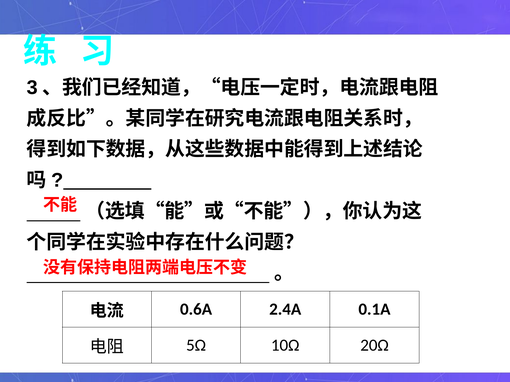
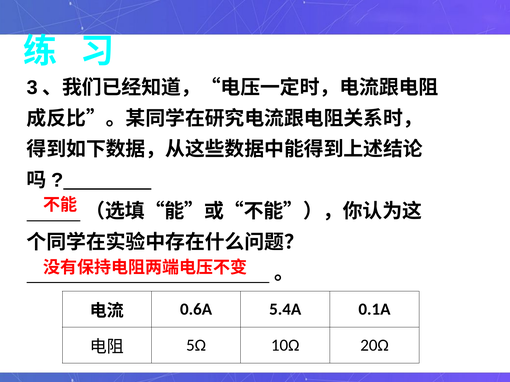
2.4A: 2.4A -> 5.4A (285, 310)
